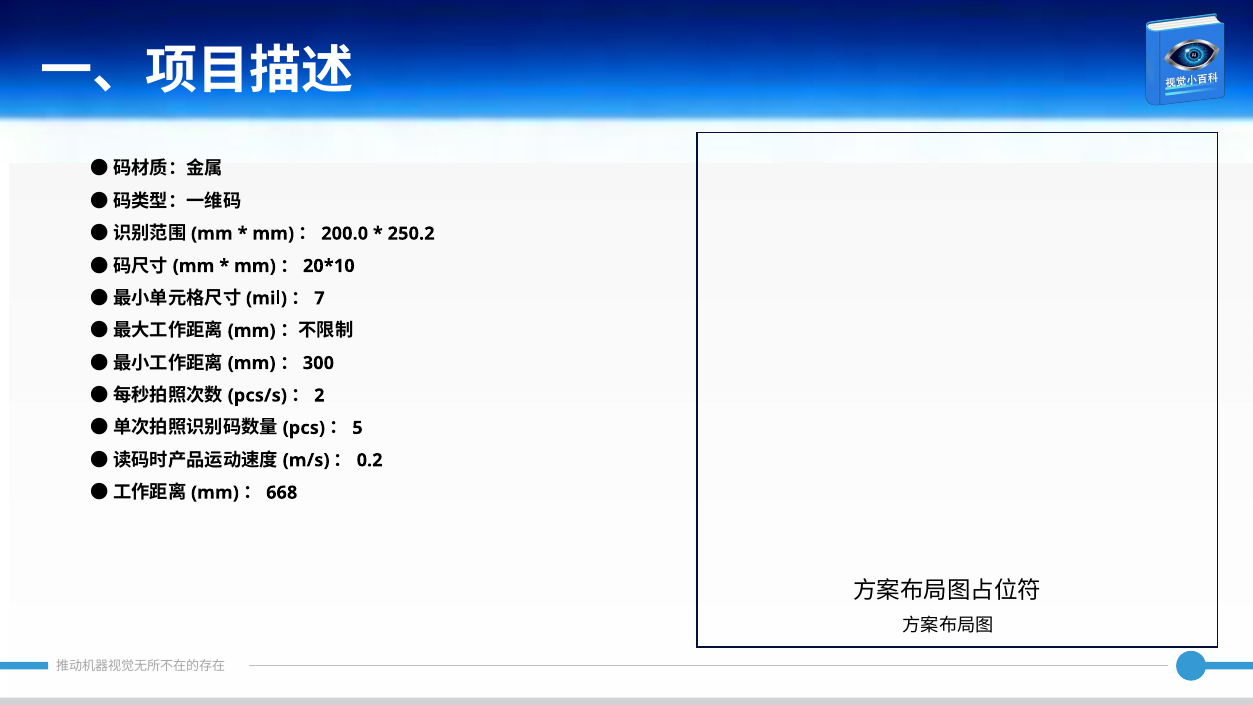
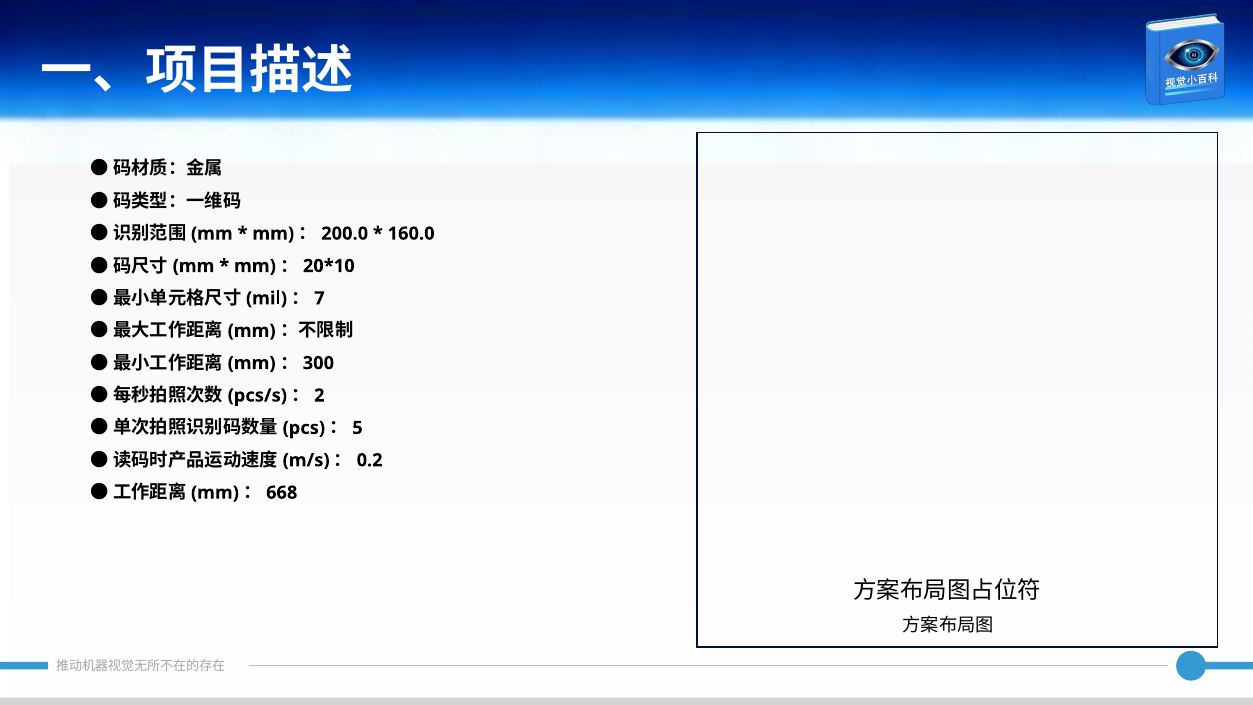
250.2: 250.2 -> 160.0 (411, 234)
